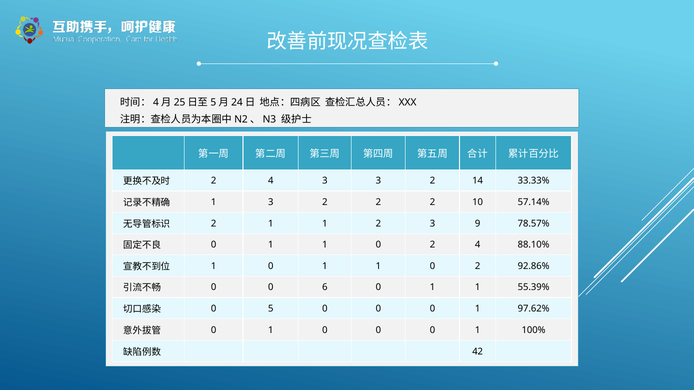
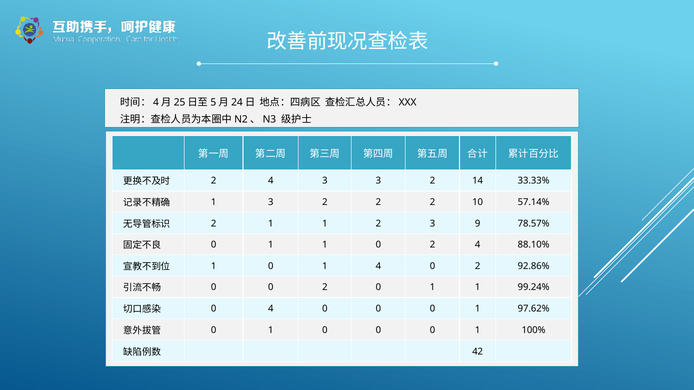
1 0 1 1: 1 -> 4 (378, 266)
0 0 6: 6 -> 2 (325, 288)
55.39%: 55.39% -> 99.24% (534, 288)
0 5: 5 -> 4 (271, 309)
